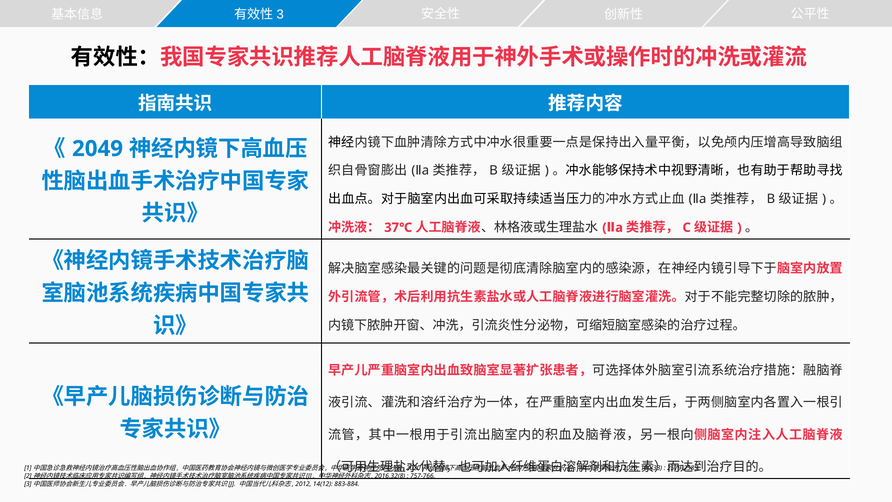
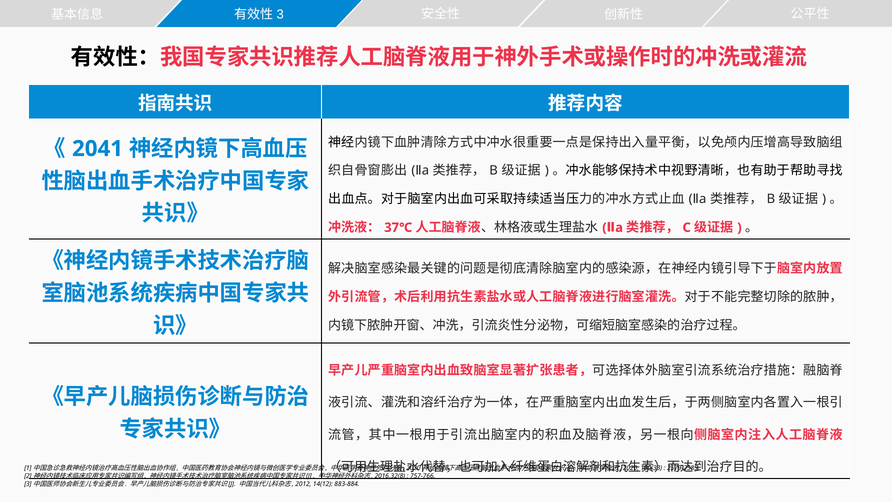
2049: 2049 -> 2041 (98, 149)
